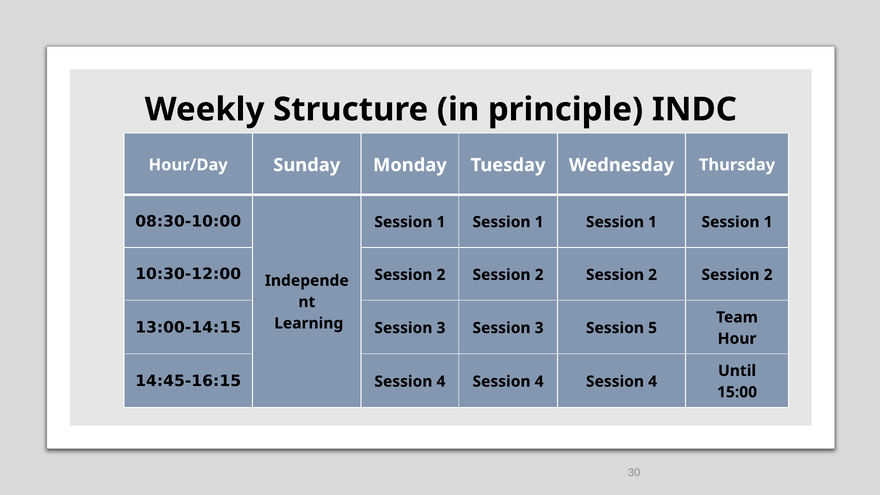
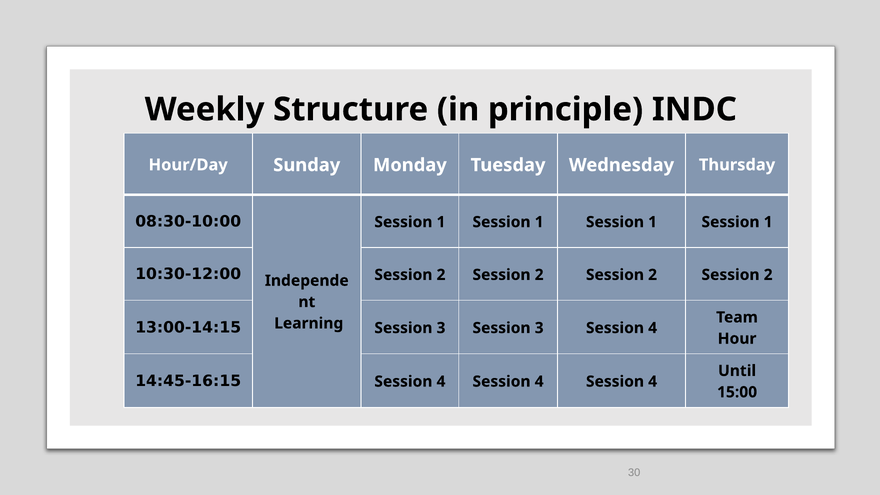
3 Session 5: 5 -> 4 (653, 328)
